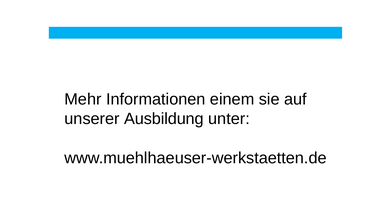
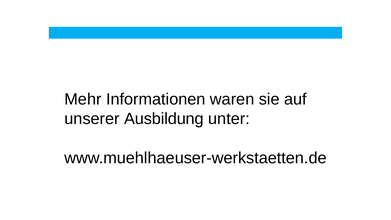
einem: einem -> waren (232, 99)
